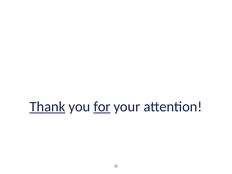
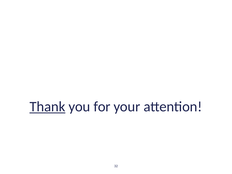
for underline: present -> none (102, 107)
